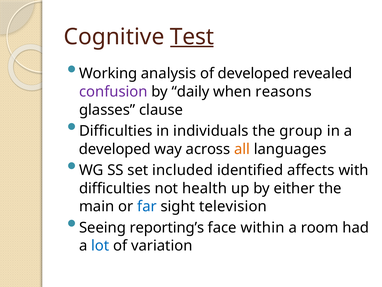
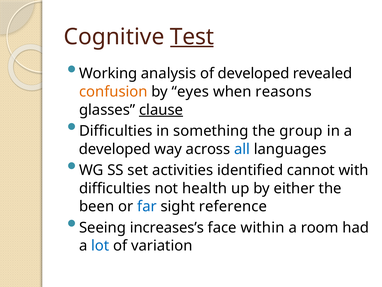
confusion colour: purple -> orange (113, 91)
daily: daily -> eyes (190, 91)
clause underline: none -> present (161, 110)
individuals: individuals -> something (211, 131)
all colour: orange -> blue (242, 149)
included: included -> activities (183, 170)
affects: affects -> cannot (311, 170)
main: main -> been (97, 206)
television: television -> reference (233, 206)
reporting’s: reporting’s -> increases’s (167, 227)
